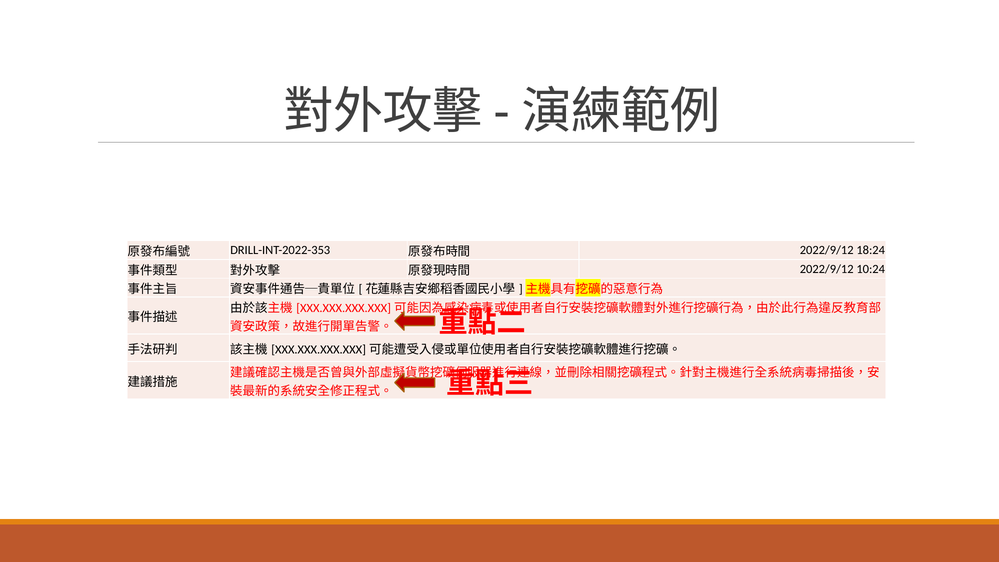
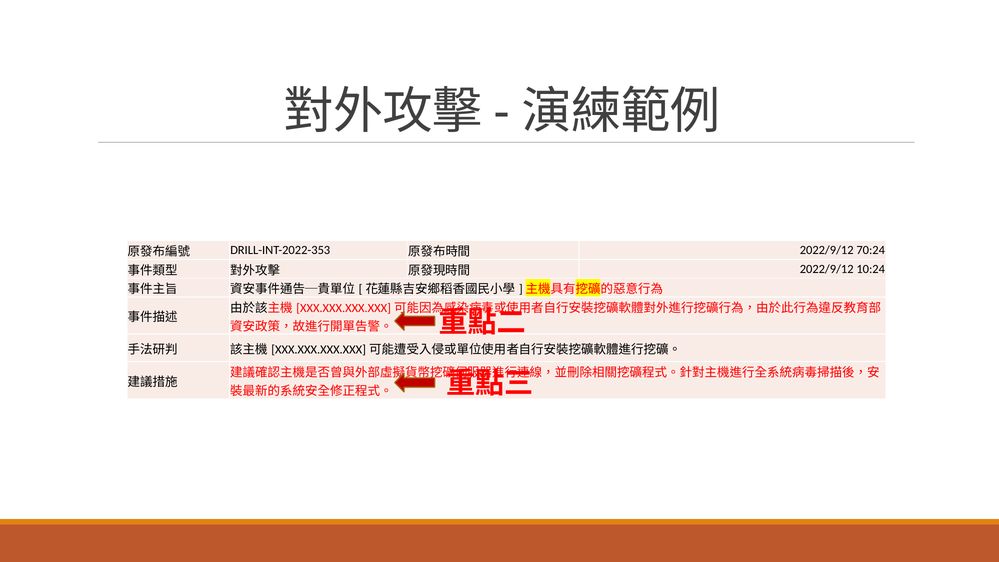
18:24: 18:24 -> 70:24 (871, 250)
